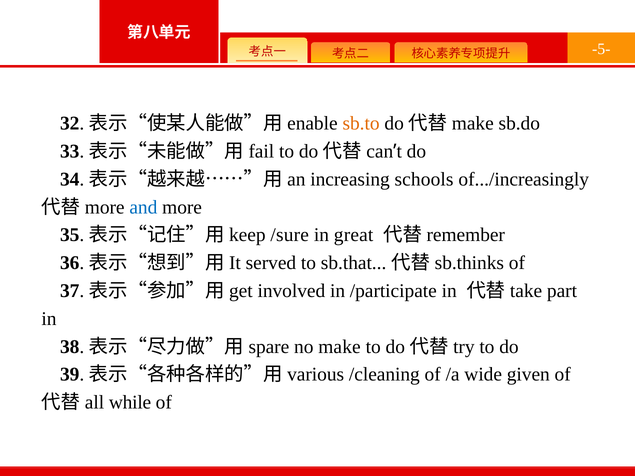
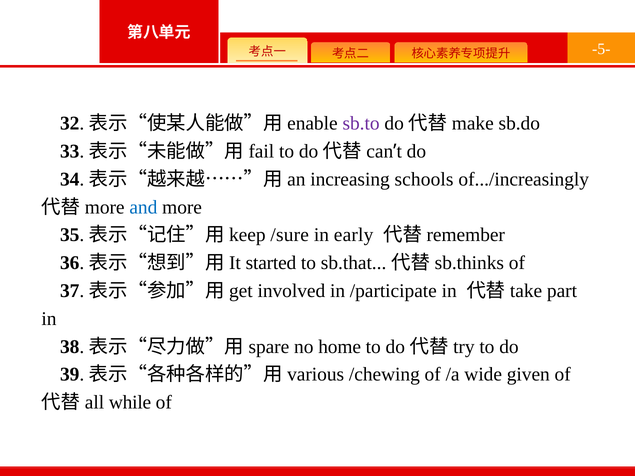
sb.to colour: orange -> purple (361, 123)
great: great -> early (354, 235)
served: served -> started (271, 263)
make: make -> home (340, 347)
/cleaning: /cleaning -> /chewing (384, 375)
